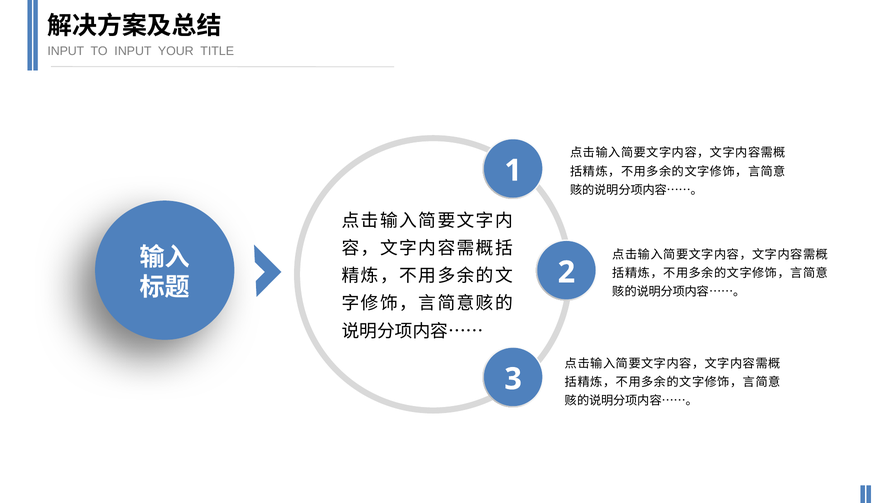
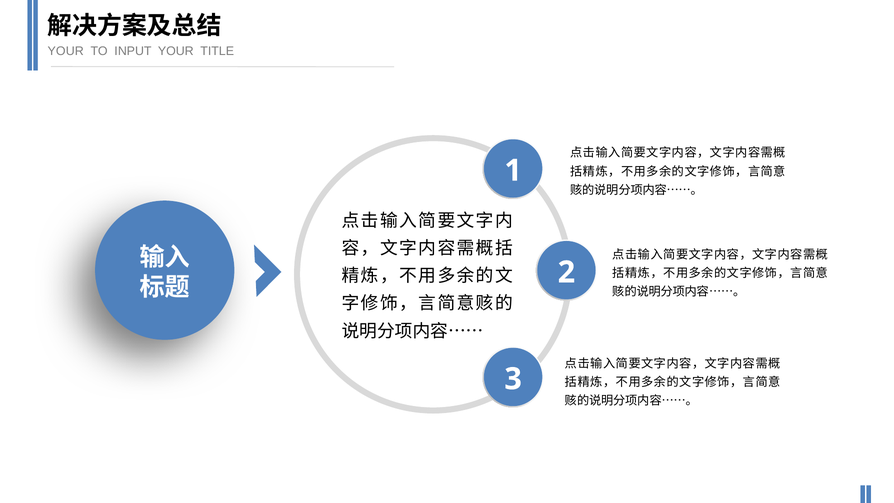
INPUT: INPUT -> YOUR (66, 51)
